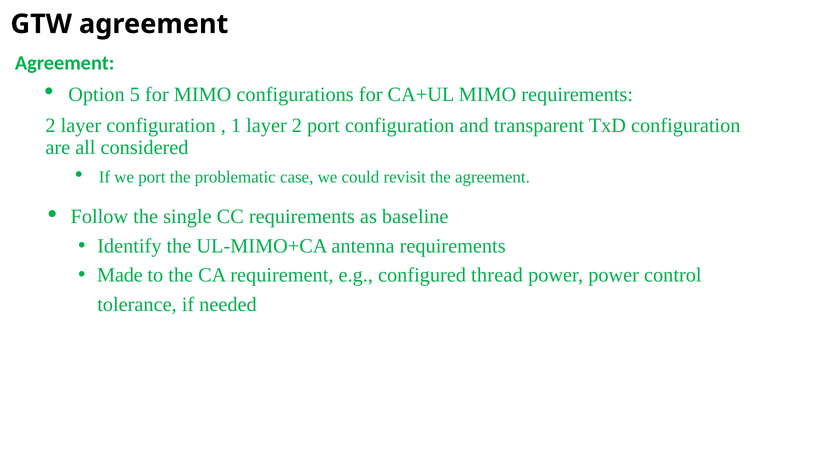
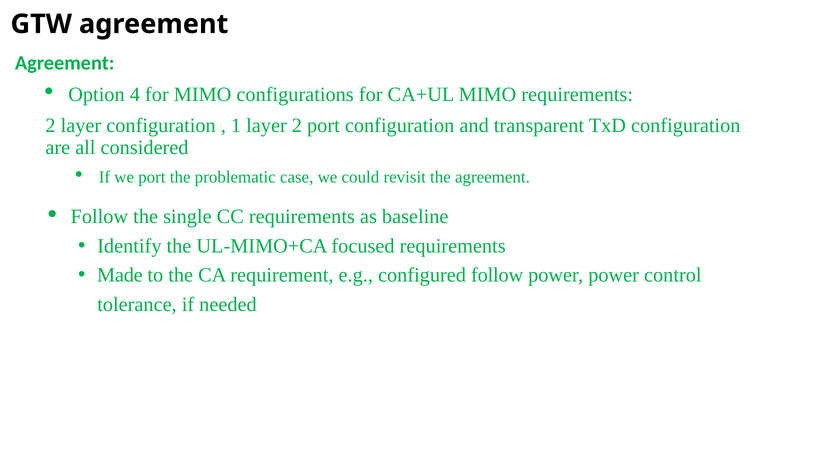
5: 5 -> 4 (135, 94)
antenna: antenna -> focused (363, 246)
configured thread: thread -> follow (497, 275)
